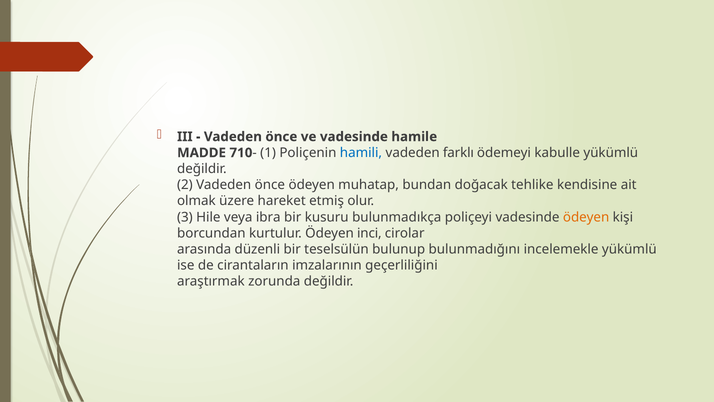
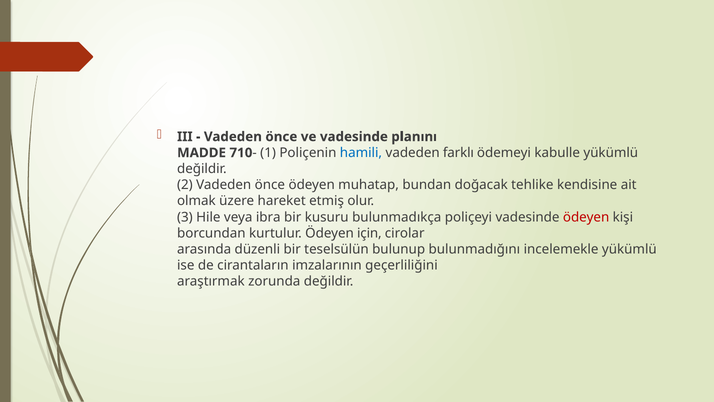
hamile: hamile -> planını (414, 137)
ödeyen colour: orange -> red (586, 217)
inci: inci -> için (369, 233)
